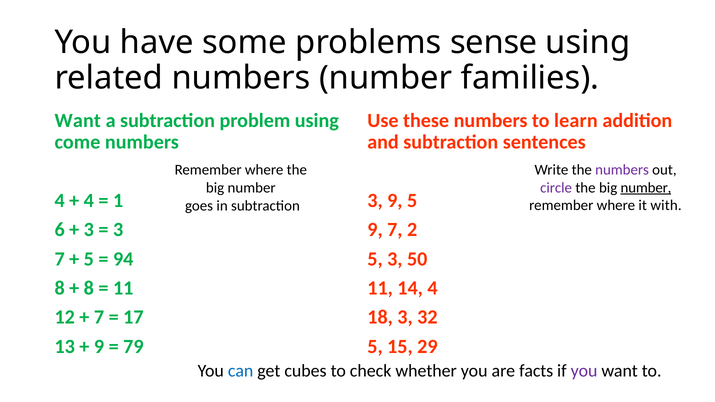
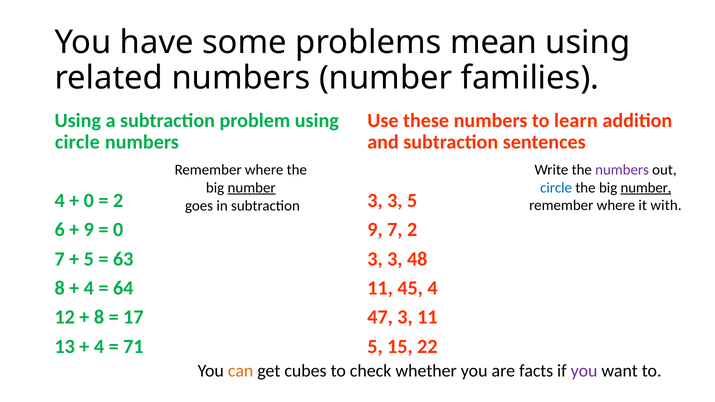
sense: sense -> mean (494, 42)
Want: Want -> Using (78, 120)
come: come -> circle (77, 142)
circle colour: purple -> blue (556, 188)
number underline: none -> present (252, 188)
4: 4 -> 0 (89, 201)
1: 1 -> 2 (118, 201)
9: 9 -> 3 (395, 201)
3: 3 -> 9 (89, 230)
3: 3 -> 0 (118, 230)
94: 94 -> 63 (123, 259)
5: 5 -> 3 (375, 259)
50: 50 -> 48 (417, 259)
8: 8 -> 4 (89, 288)
11: 11 -> 64 (123, 288)
14: 14 -> 45 (410, 288)
7: 7 -> 8 (99, 317)
18: 18 -> 47 (380, 317)
3 32: 32 -> 11 (427, 317)
9: 9 -> 4 (99, 347)
79: 79 -> 71 (133, 347)
29: 29 -> 22 (427, 347)
can colour: blue -> orange (241, 371)
